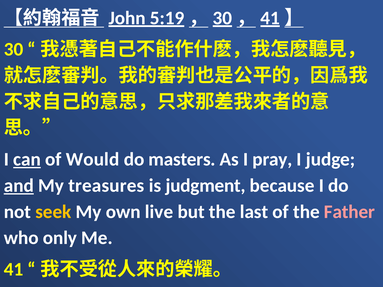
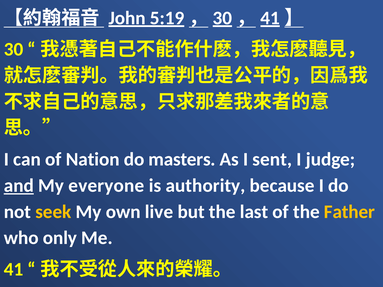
can underline: present -> none (27, 160)
Would: Would -> Nation (93, 160)
pray: pray -> sent (272, 160)
treasures: treasures -> everyone (106, 186)
judgment: judgment -> authority (205, 186)
Father colour: pink -> yellow (349, 212)
